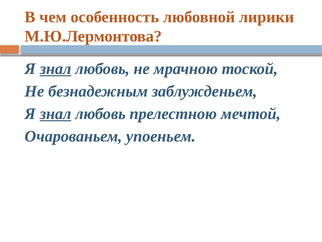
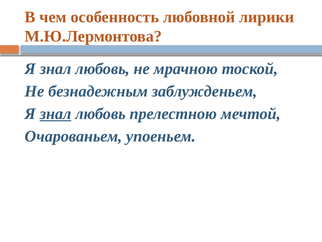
знал underline: present -> none (56, 69)
